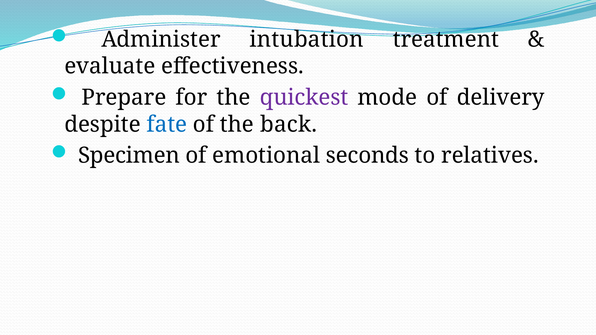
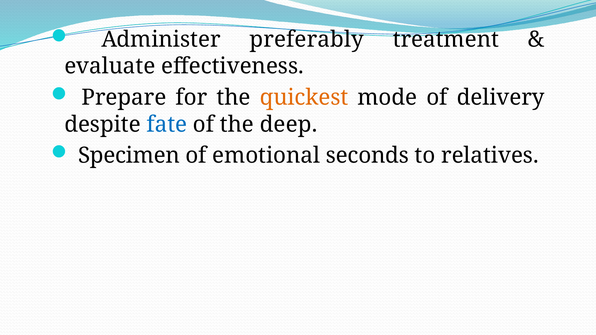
intubation: intubation -> preferably (307, 40)
quickest colour: purple -> orange (304, 98)
back: back -> deep (289, 124)
